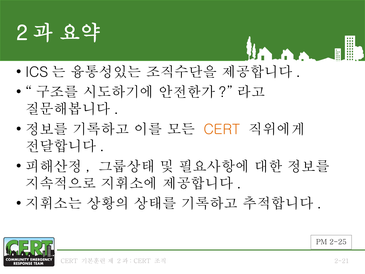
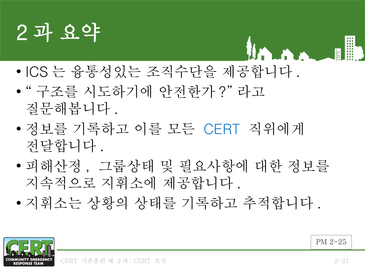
CERT colour: orange -> blue (222, 129)
